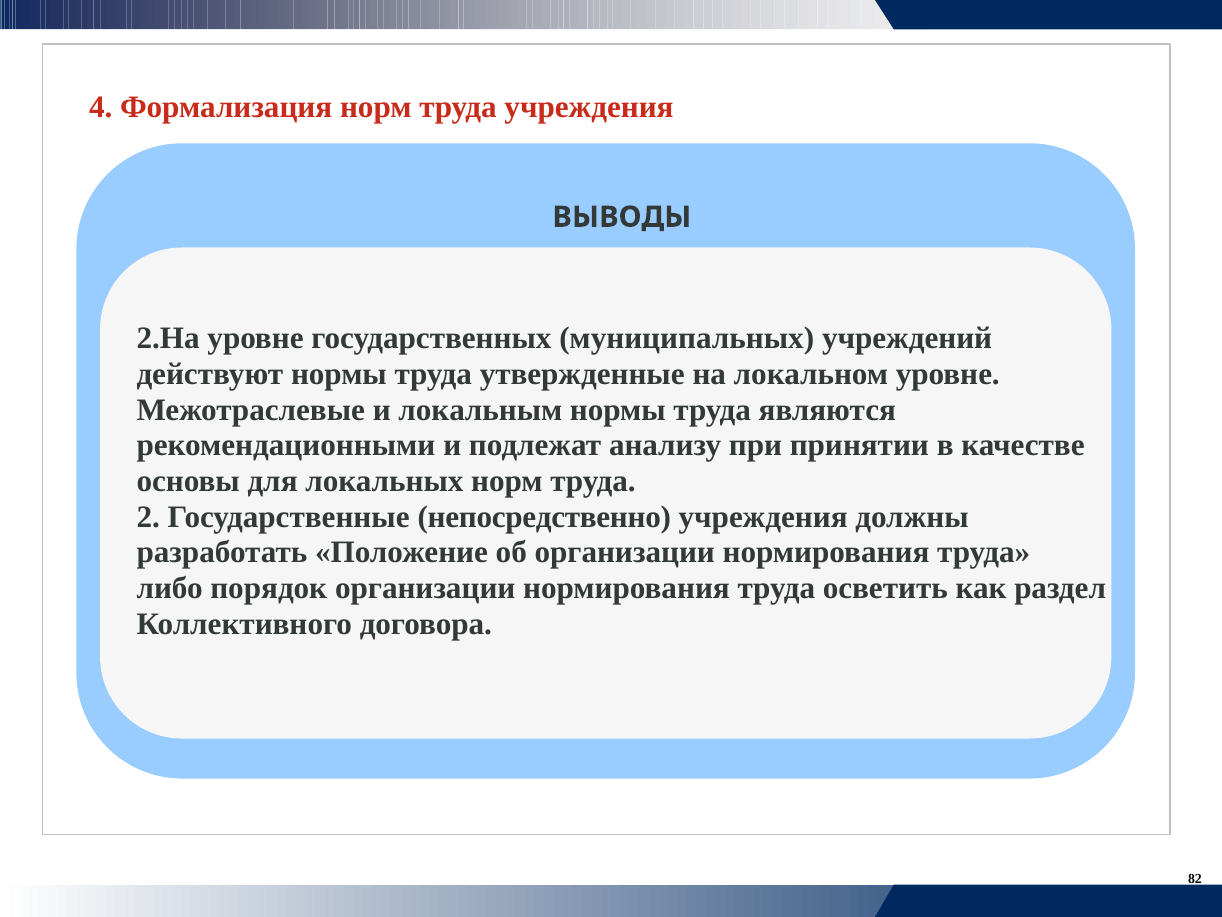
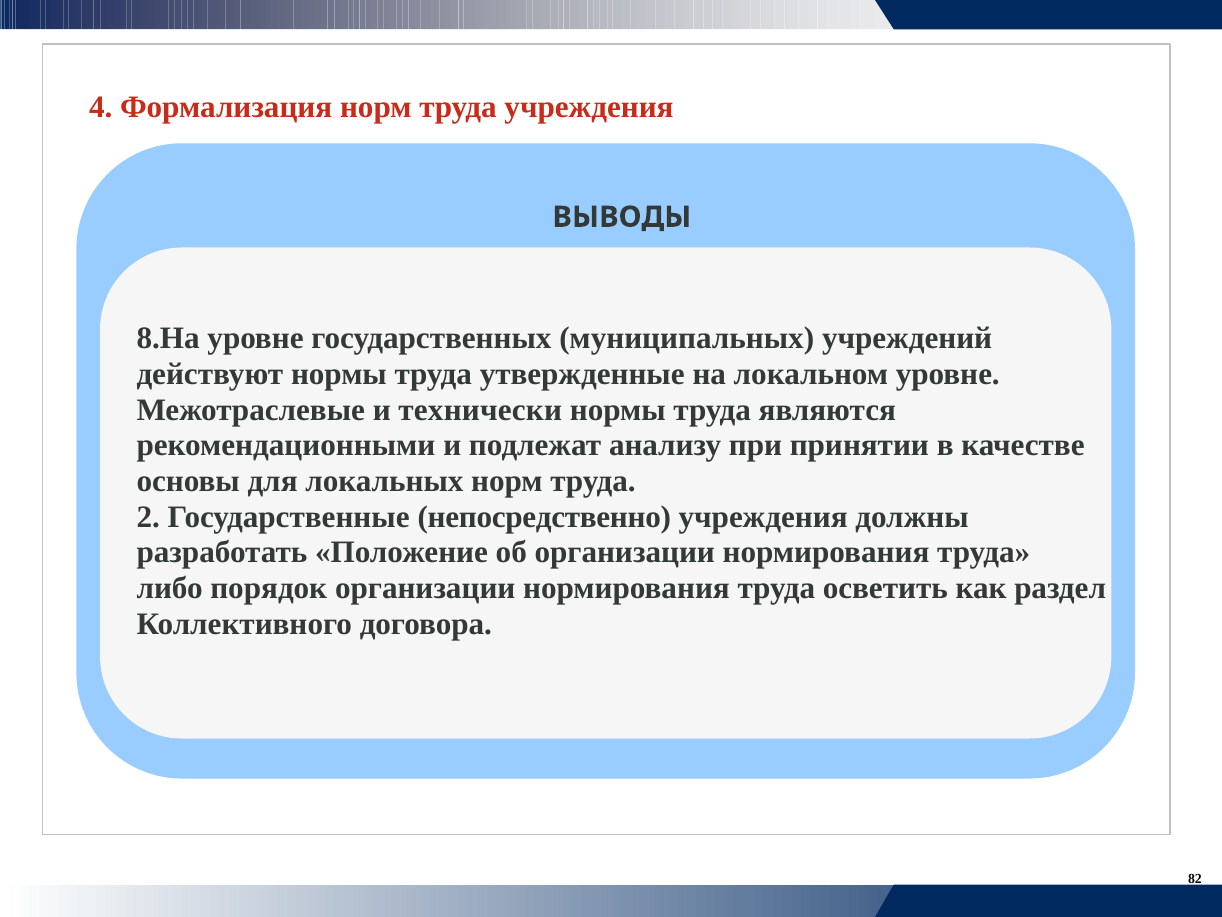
2.На: 2.На -> 8.На (168, 338)
локальным: локальным -> технически (480, 410)
